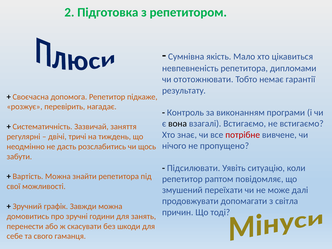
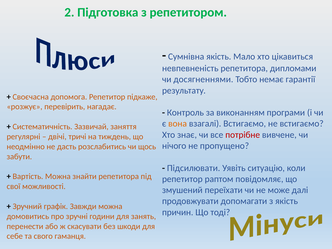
ототожнювати: ототожнювати -> досягненнями (203, 79)
вона colour: black -> orange (178, 124)
з світла: світла -> якість (287, 201)
